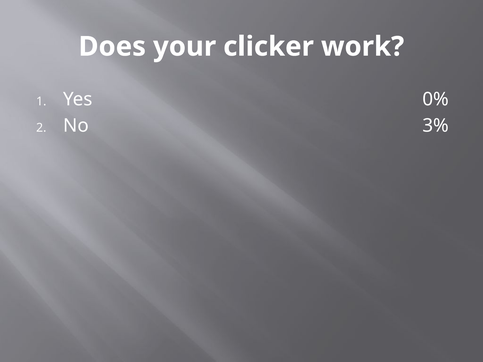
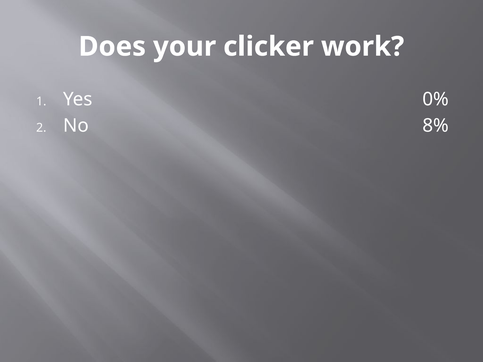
3%: 3% -> 8% (436, 126)
